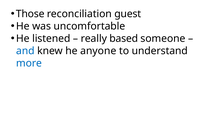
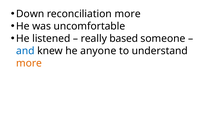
Those: Those -> Down (30, 14)
reconciliation guest: guest -> more (128, 14)
more colour: blue -> orange (29, 63)
